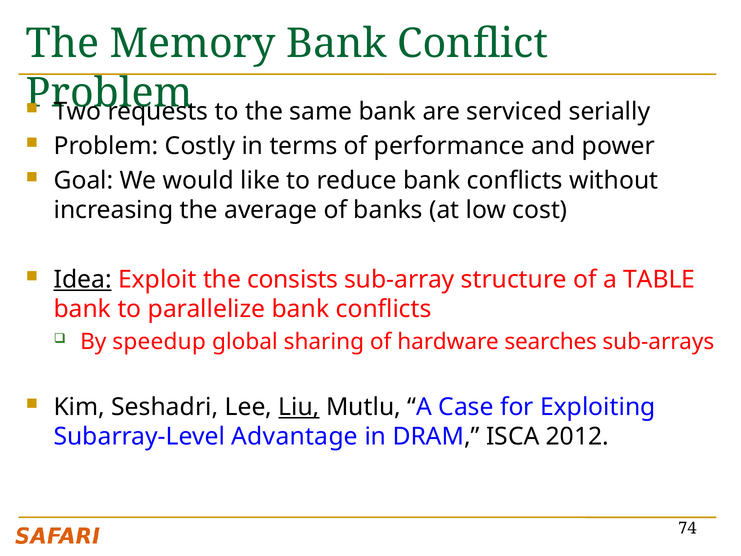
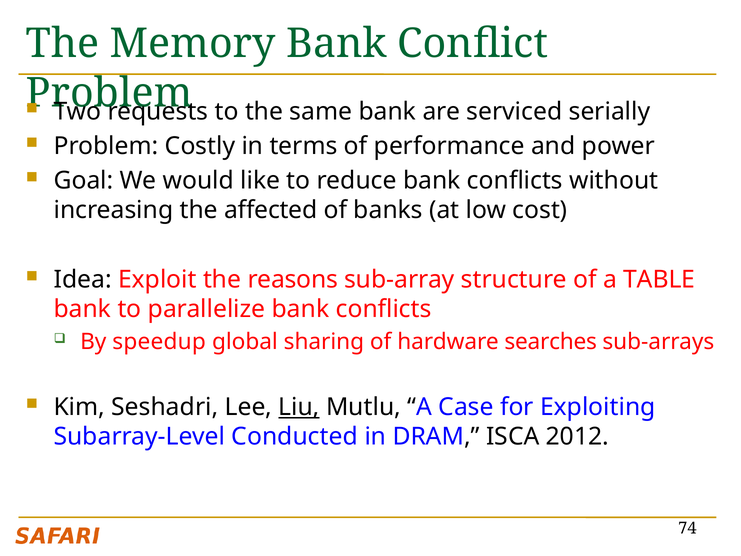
average: average -> affected (271, 210)
Idea underline: present -> none (83, 279)
consists: consists -> reasons (293, 279)
Advantage: Advantage -> Conducted (295, 437)
